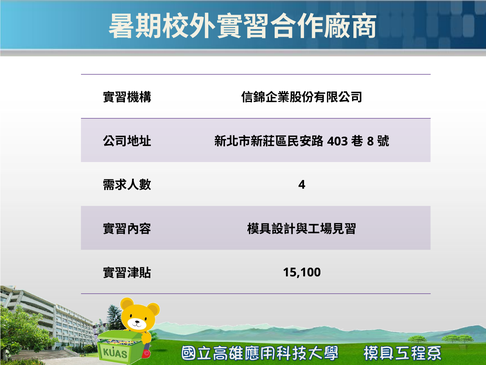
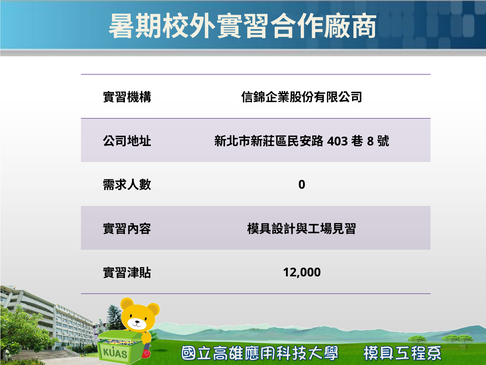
4: 4 -> 0 (302, 184)
15,100: 15,100 -> 12,000 (302, 272)
